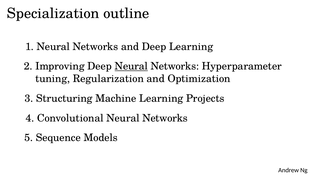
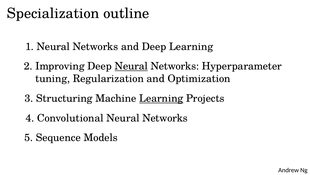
Learning underline: none -> present (161, 98)
